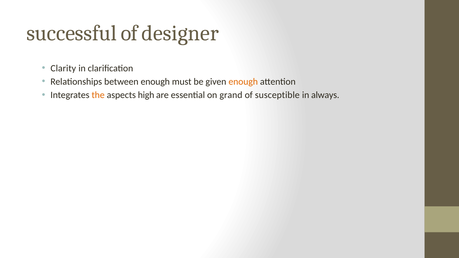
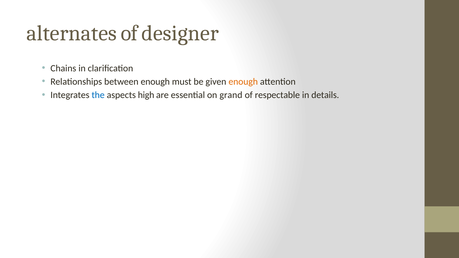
successful: successful -> alternates (72, 33)
Clarity: Clarity -> Chains (63, 68)
the colour: orange -> blue (98, 95)
susceptible: susceptible -> respectable (277, 95)
always: always -> details (325, 95)
